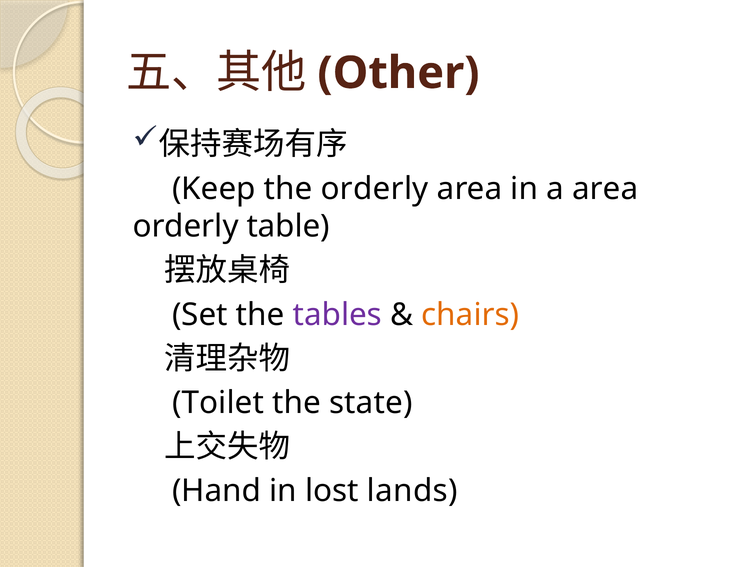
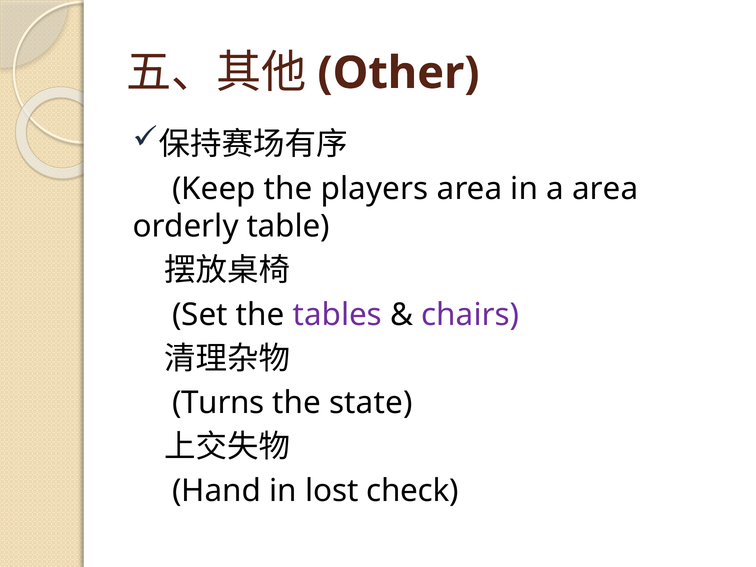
the orderly: orderly -> players (375, 189)
chairs colour: orange -> purple (470, 315)
Toilet: Toilet -> Turns (218, 403)
lands: lands -> check (413, 491)
